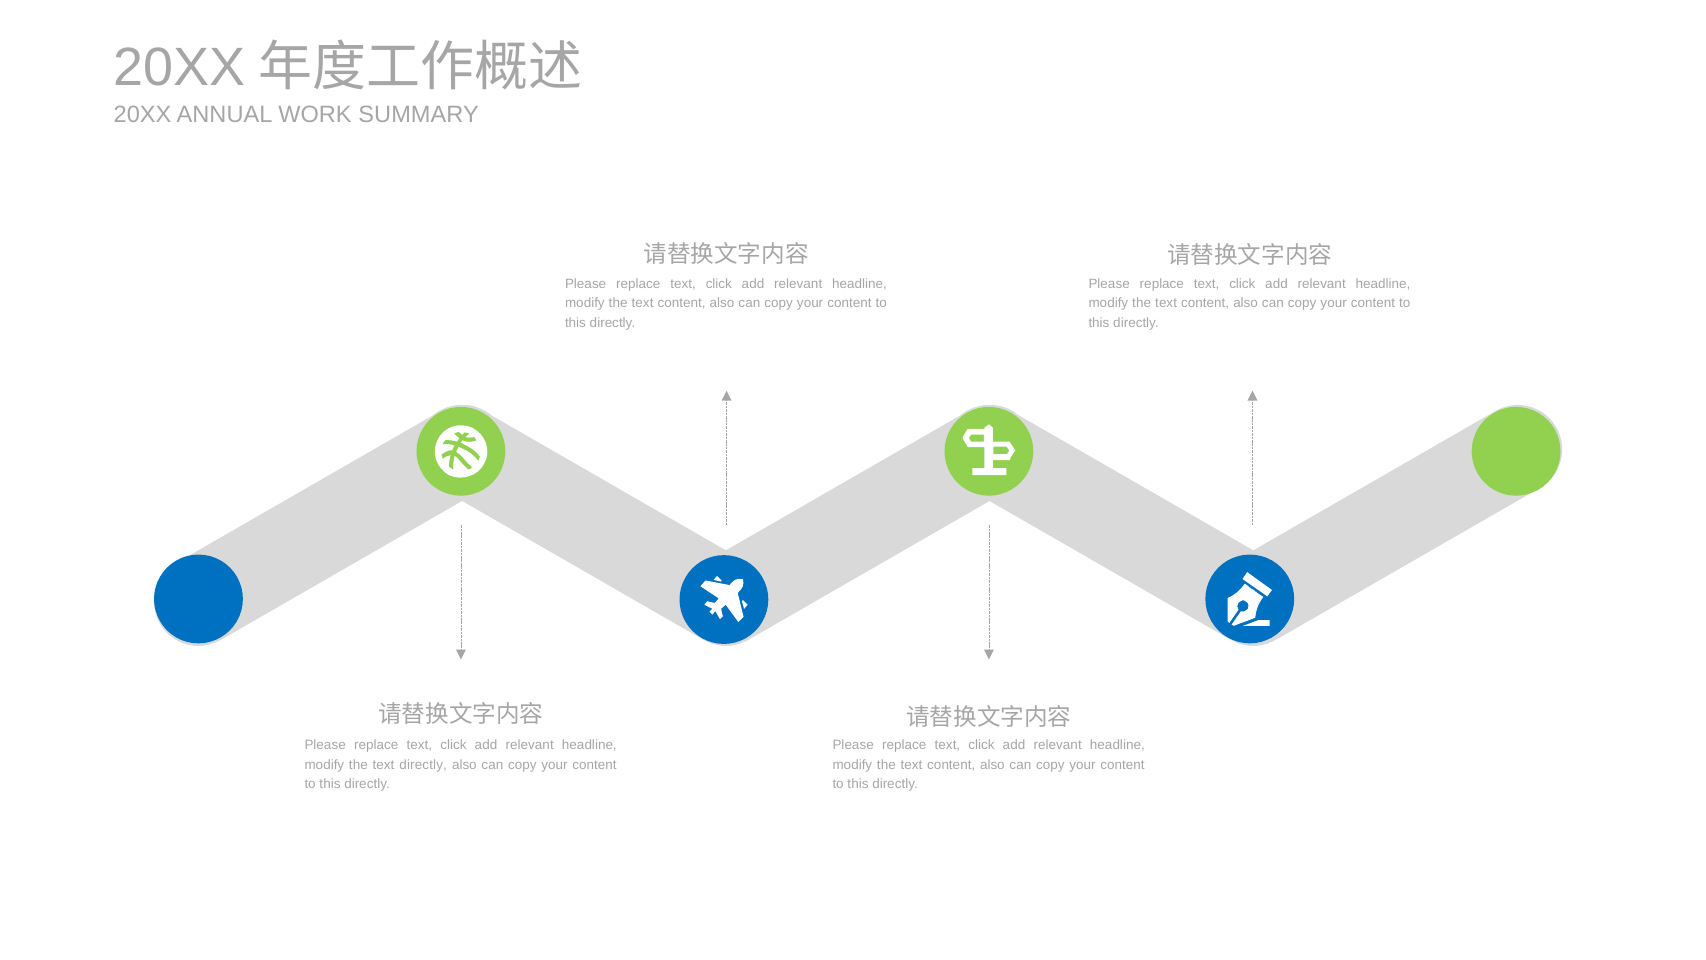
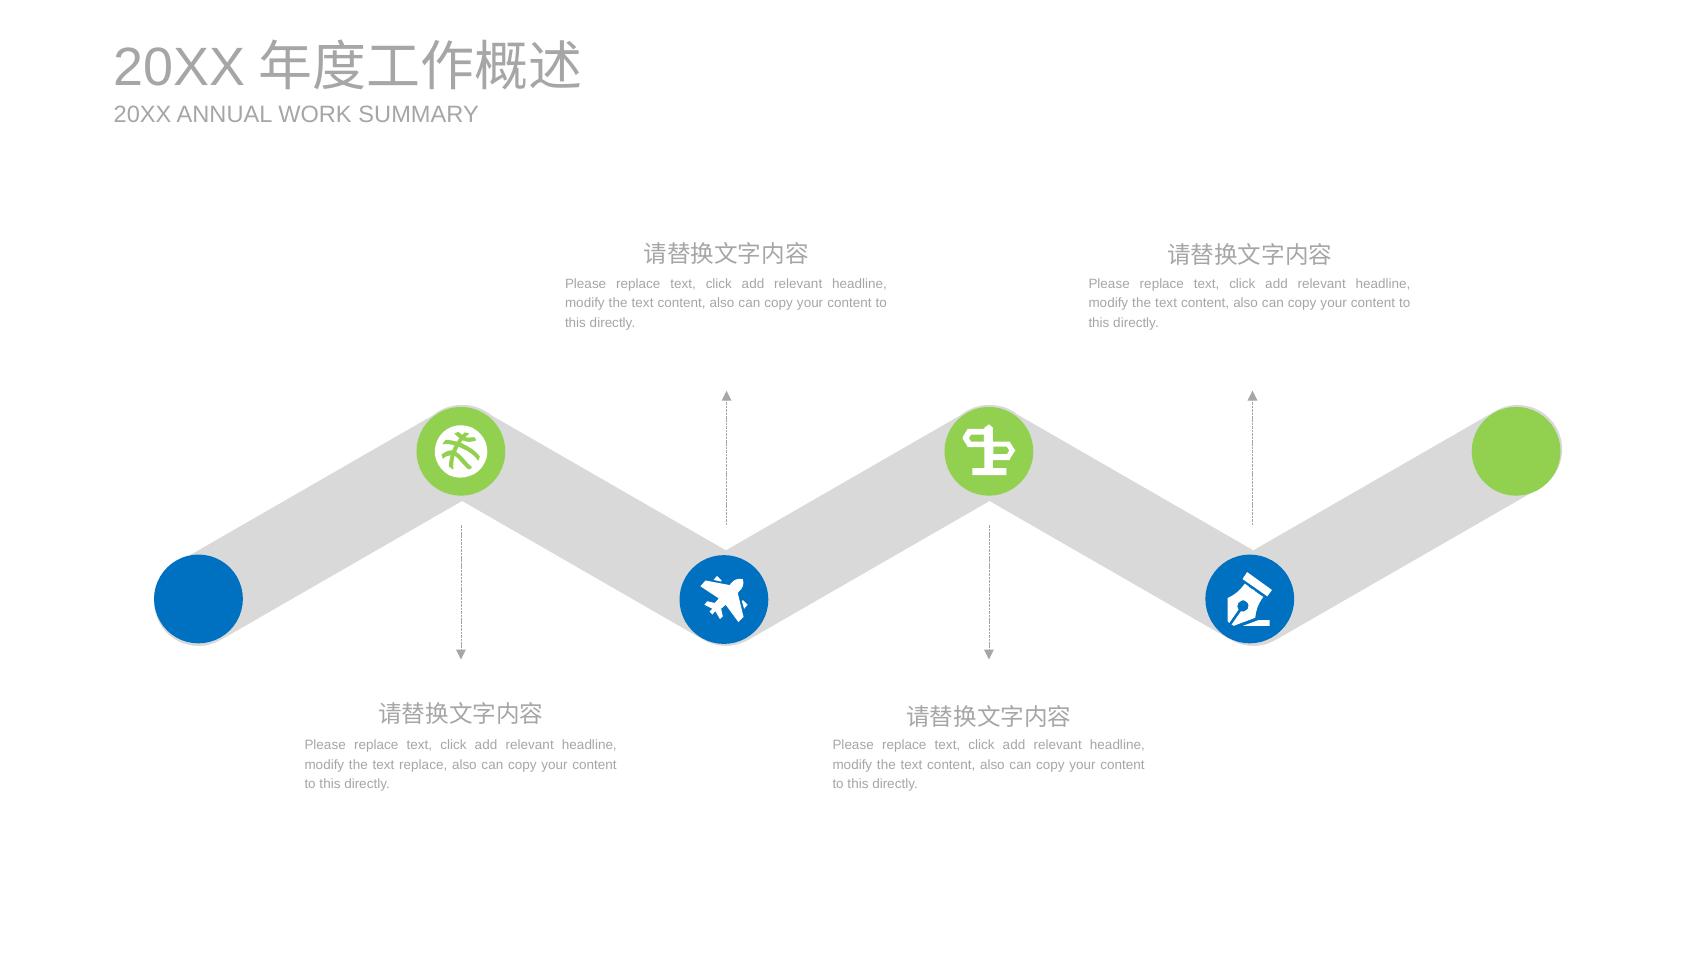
text directly: directly -> replace (423, 764)
